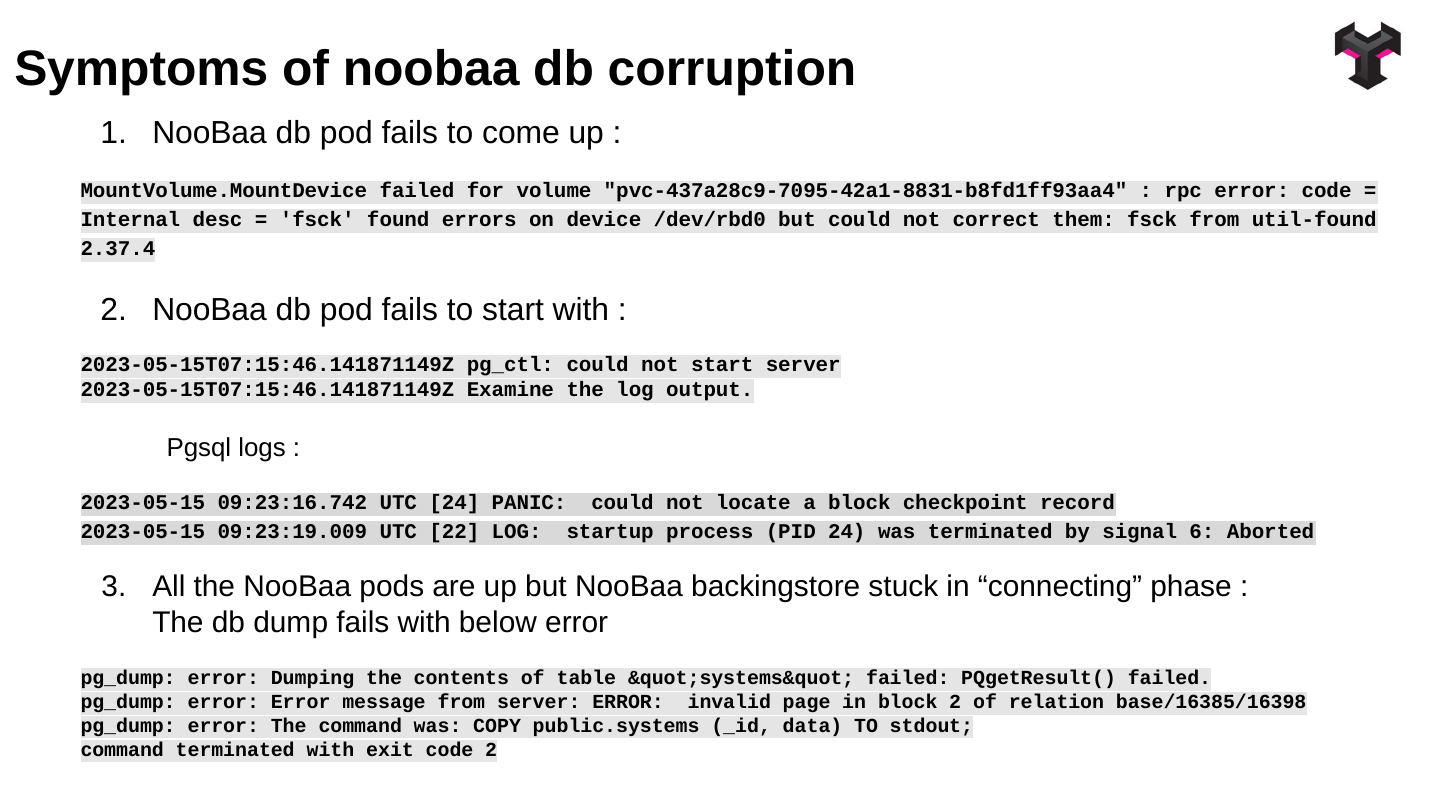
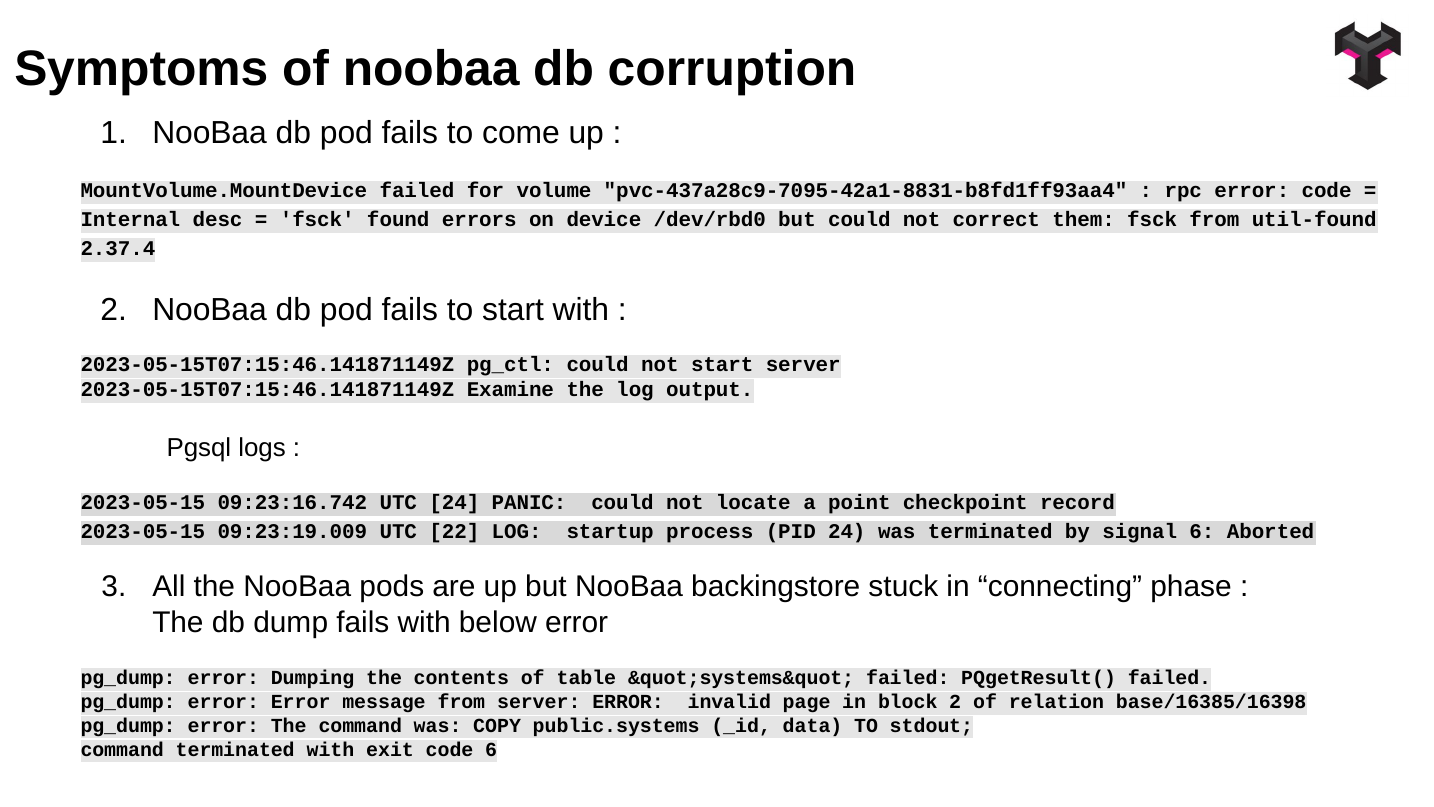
a block: block -> point (859, 503)
code 2: 2 -> 6 (491, 749)
